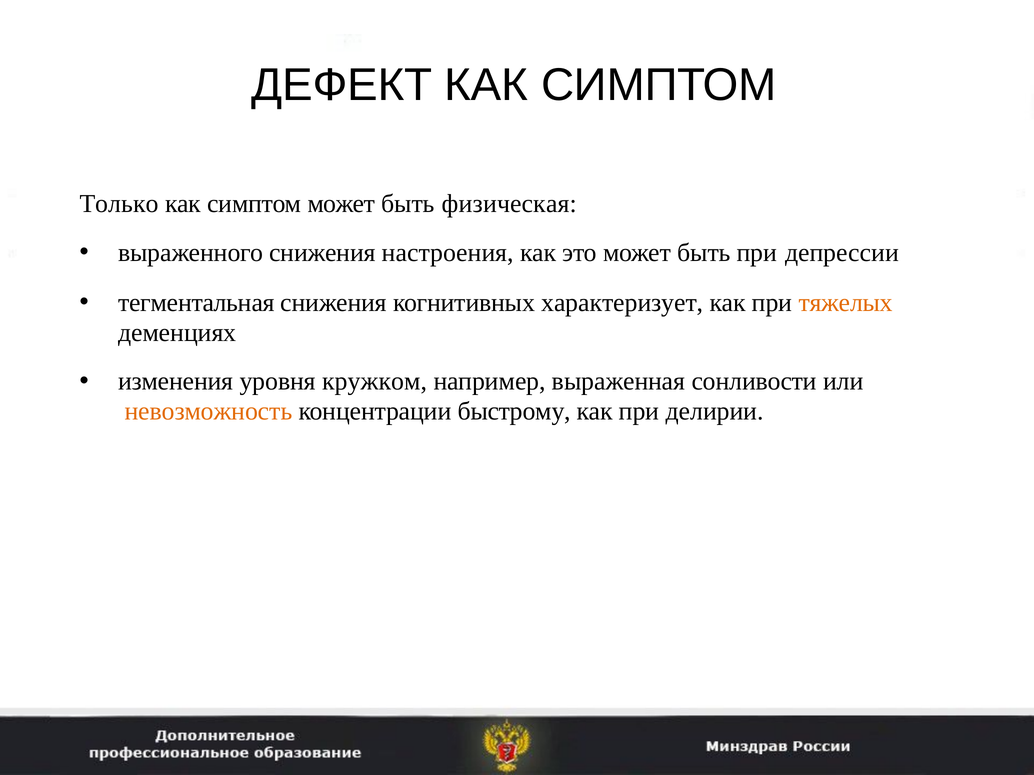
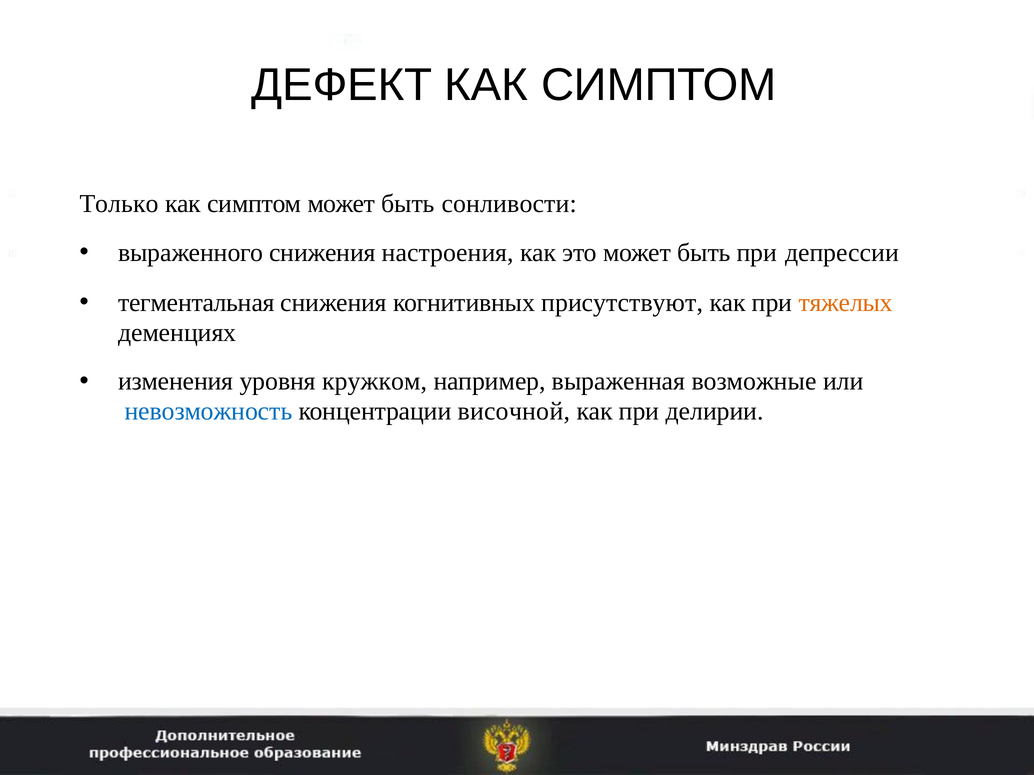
физическая: физическая -> сонливости (509, 204)
характеризует: характеризует -> присутствуют (622, 303)
сонливости: сонливости -> возможные (754, 382)
невозможность colour: orange -> blue (208, 412)
быстрому: быстрому -> височной (514, 412)
